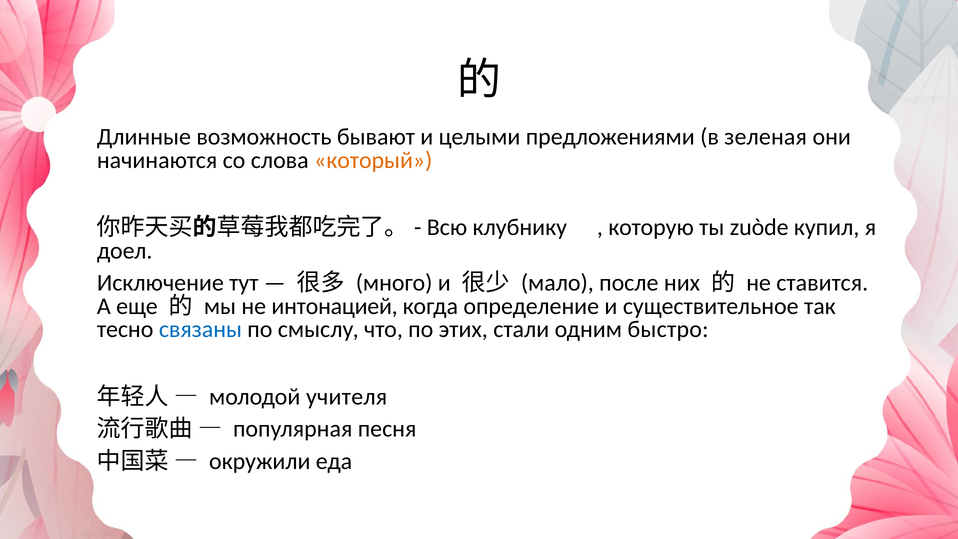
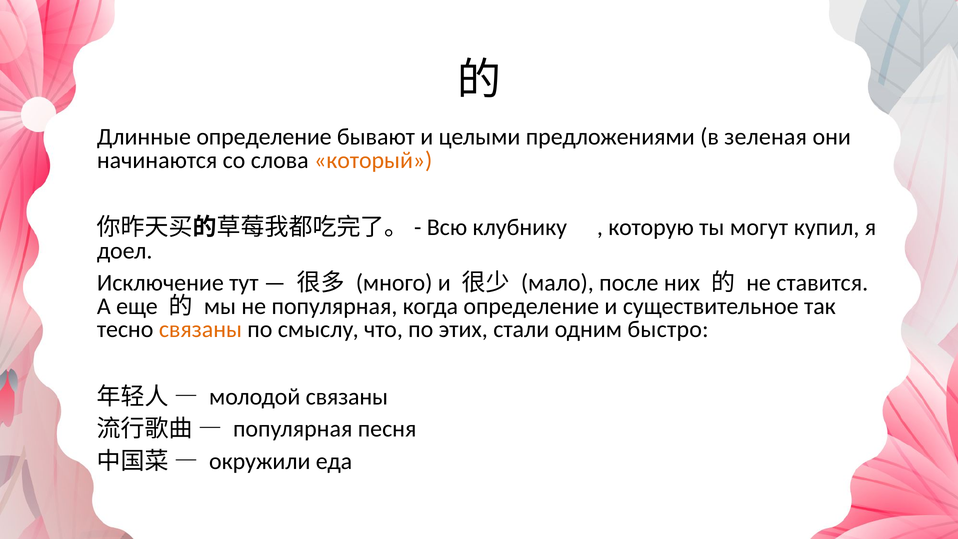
Длинные возможность: возможность -> определение (264, 137)
zuòde: zuòde -> могут (759, 227)
не интонацией: интонацией -> популярная (334, 306)
связаны colour: blue -> orange (200, 329)
молодой учителя: учителя -> связаны (347, 397)
